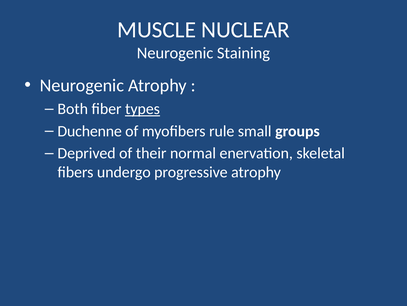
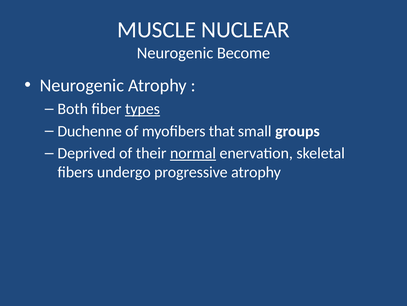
Staining: Staining -> Become (244, 53)
rule: rule -> that (222, 131)
normal underline: none -> present (193, 153)
